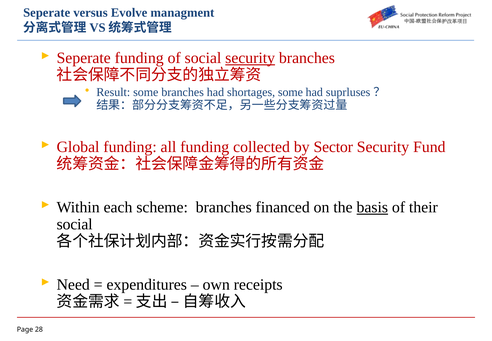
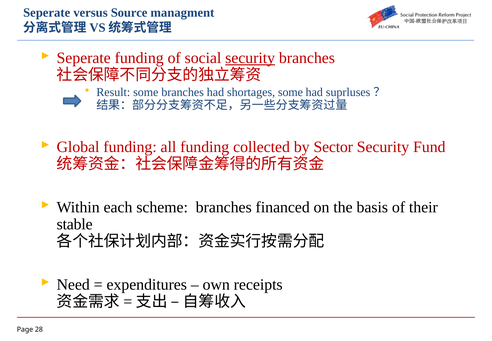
Evolve: Evolve -> Source (129, 13)
basis underline: present -> none (372, 207)
social: social -> stable (75, 224)
